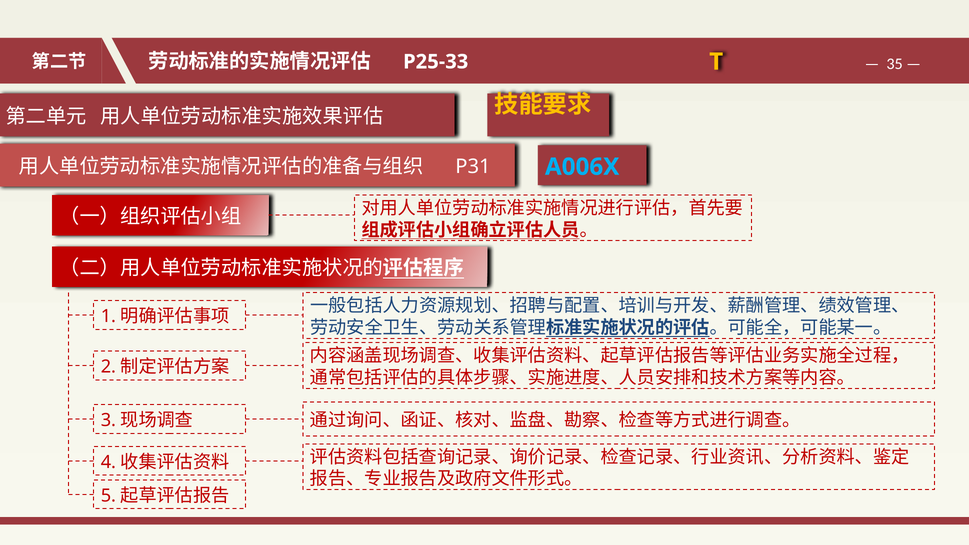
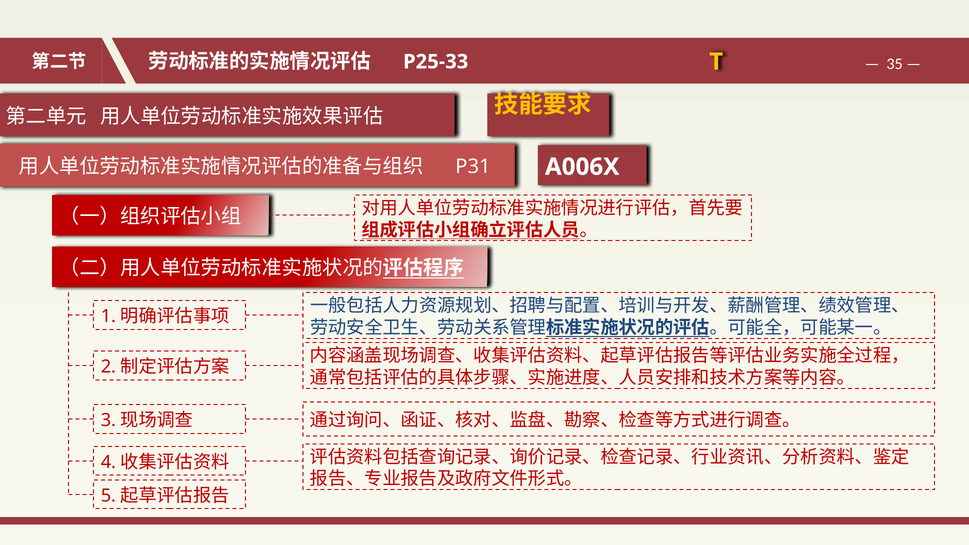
A006X colour: light blue -> white (582, 167)
